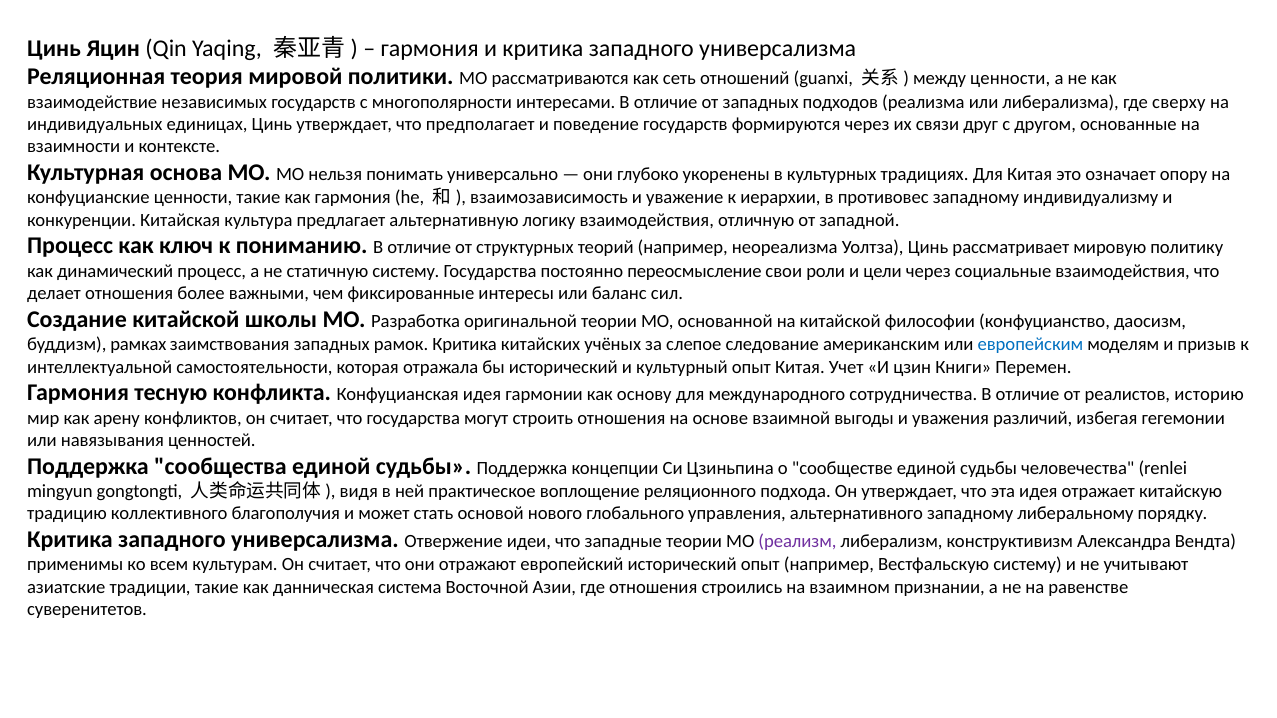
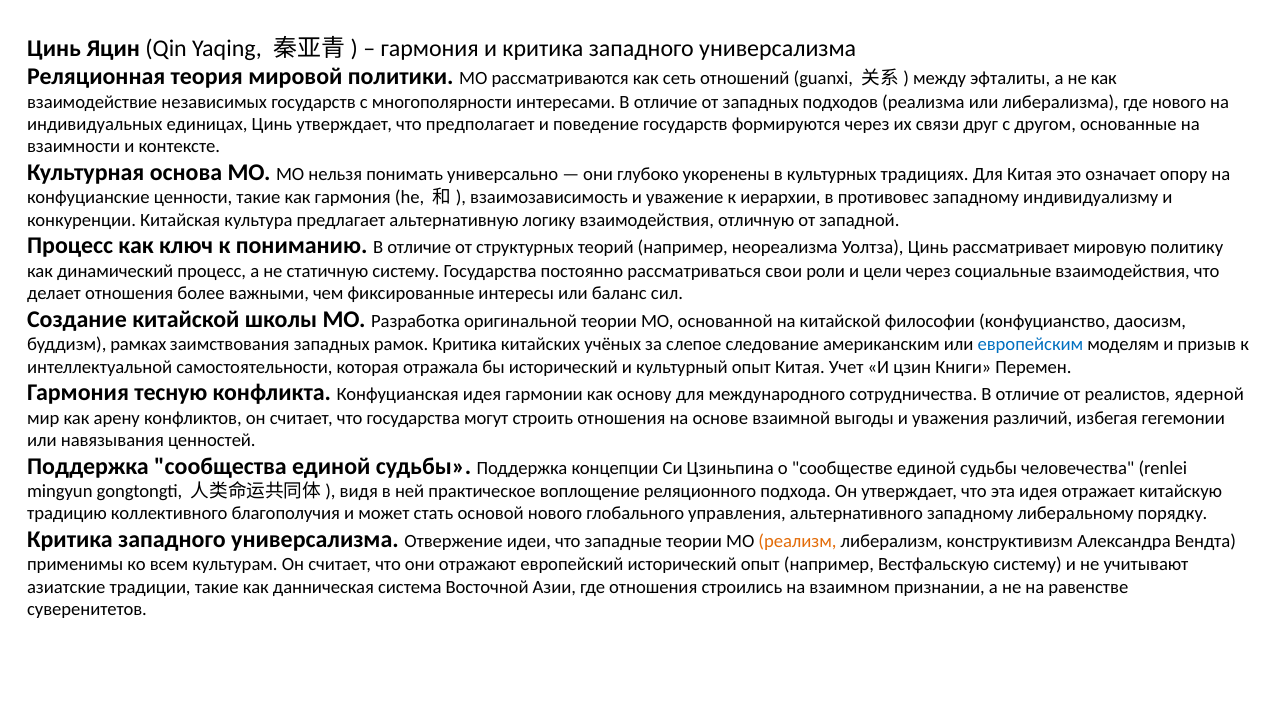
между ценности: ценности -> эфталиты (1010, 79)
где сверху: сверху -> нового (1179, 102)
переосмысление: переосмысление -> рассматриваться (694, 271)
историю: историю -> ядерной (1209, 395)
реализм colour: purple -> orange (797, 542)
